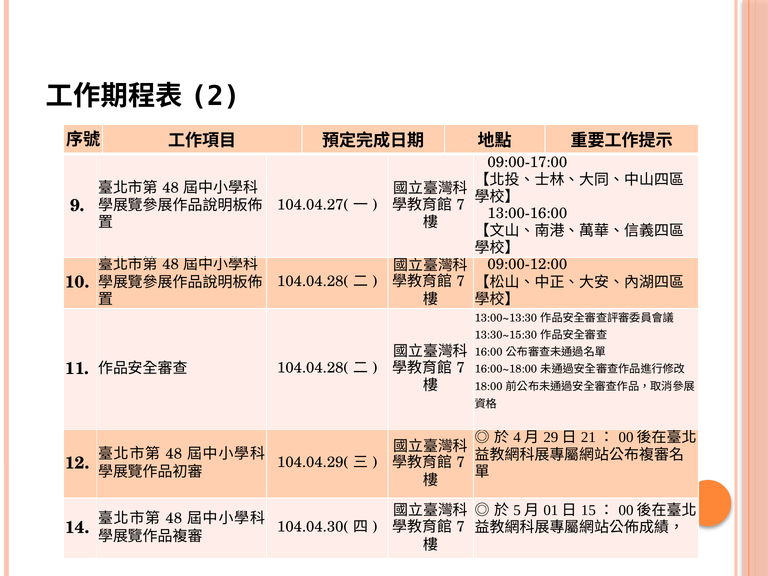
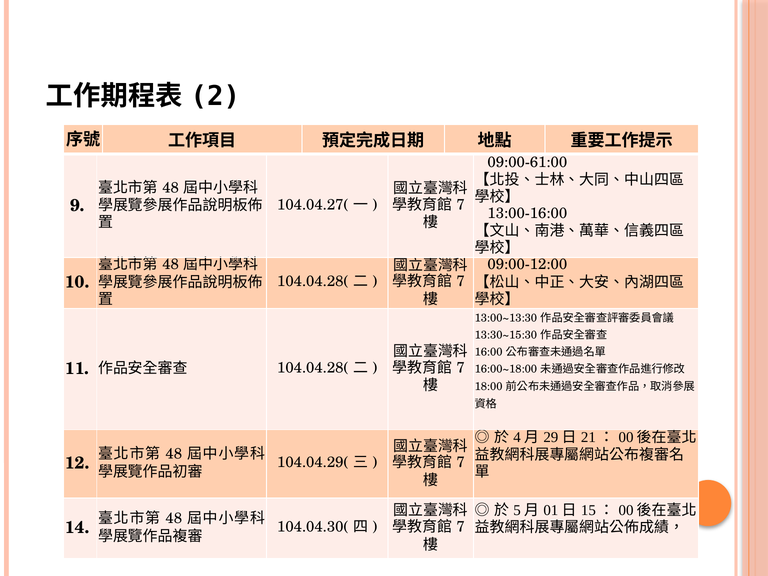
09:00-17:00: 09:00-17:00 -> 09:00-61:00 (527, 162)
